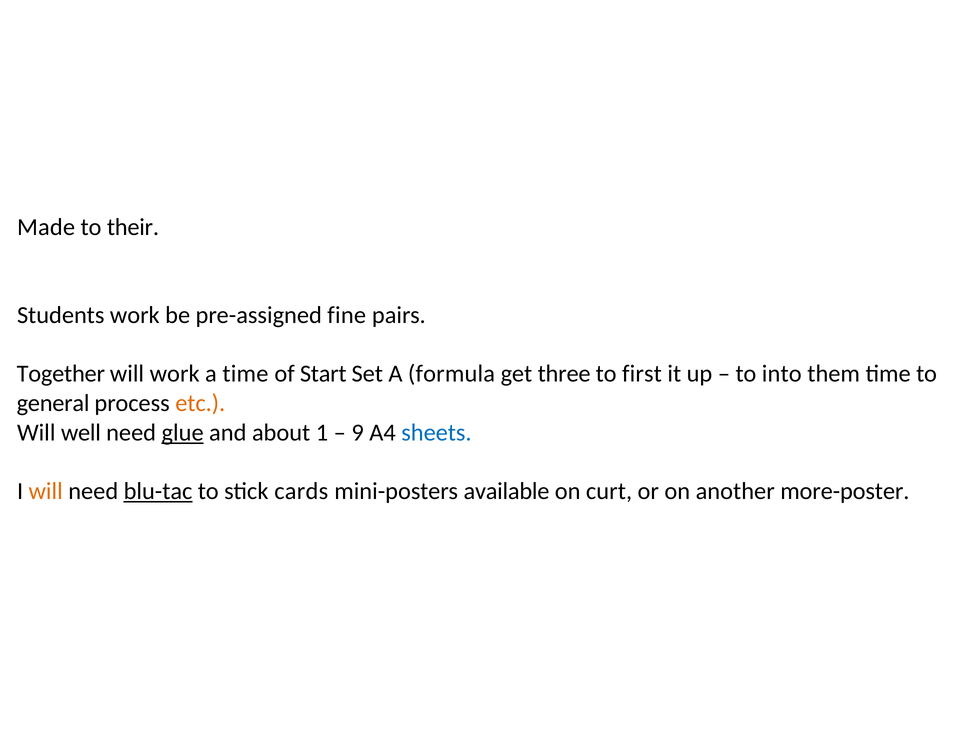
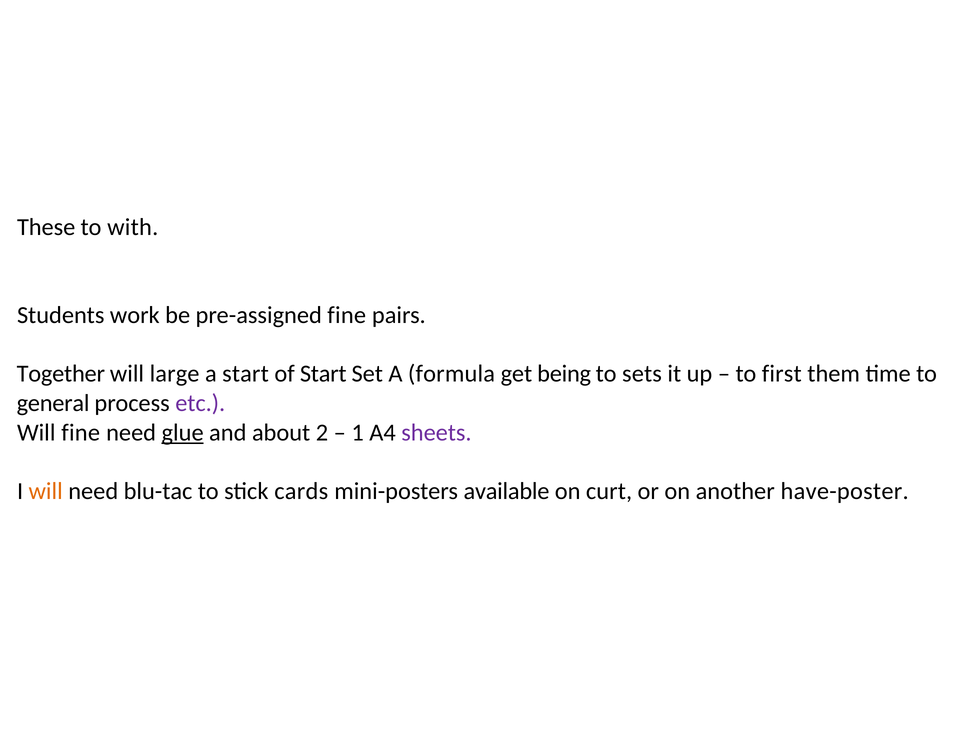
Made: Made -> These (46, 227)
their: their -> with (133, 227)
will work: work -> large (175, 374)
a time: time -> start (245, 374)
three: three -> being (564, 374)
first: first -> sets (642, 374)
into: into -> first (782, 374)
etc colour: orange -> purple (200, 403)
Will well: well -> fine (81, 432)
1: 1 -> 2 (322, 432)
9: 9 -> 1 (358, 432)
sheets colour: blue -> purple (436, 432)
blu-tac underline: present -> none (158, 491)
more-poster: more-poster -> have-poster (845, 491)
